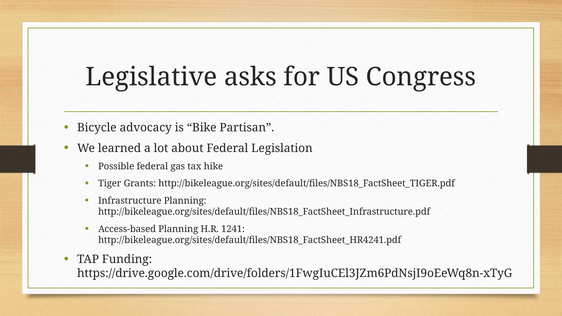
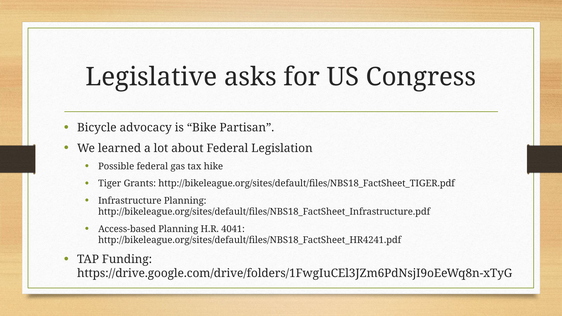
1241: 1241 -> 4041 (233, 229)
